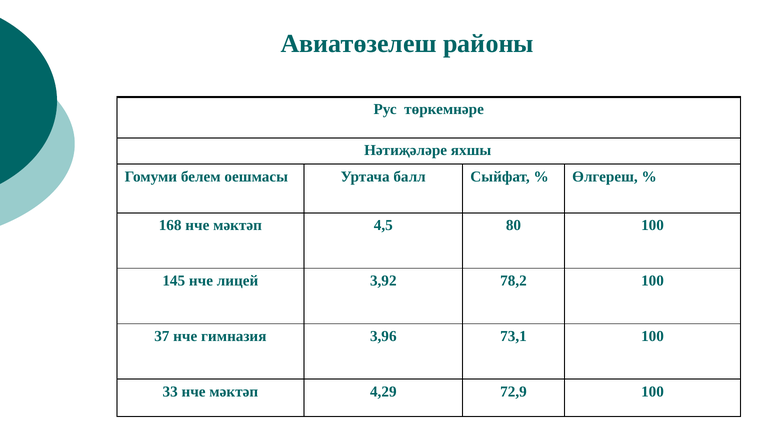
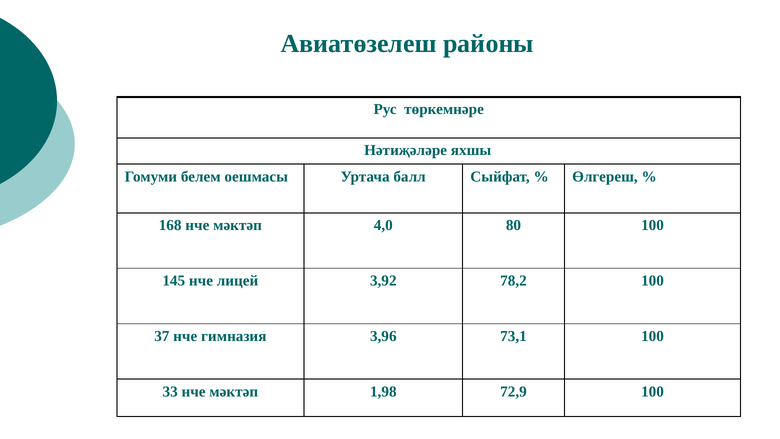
4,5: 4,5 -> 4,0 (383, 225)
4,29: 4,29 -> 1,98 (383, 391)
